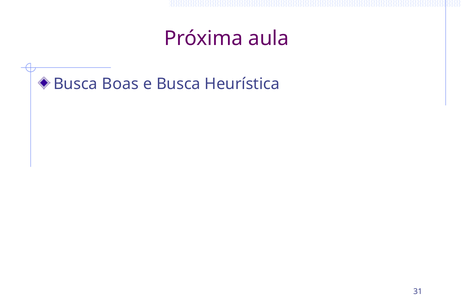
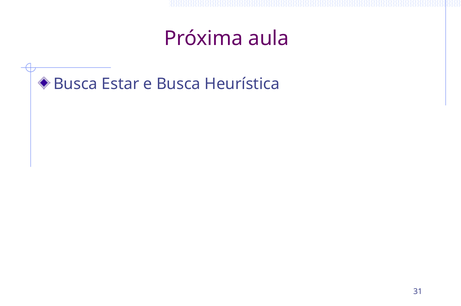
Boas: Boas -> Estar (120, 84)
